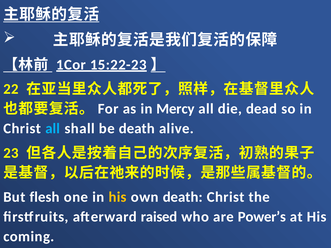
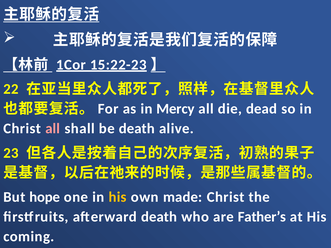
all colour: light blue -> pink (53, 129)
flesh: flesh -> hope (45, 197)
own death: death -> made (183, 197)
afterward raised: raised -> death (159, 217)
Power’s: Power’s -> Father’s (262, 217)
